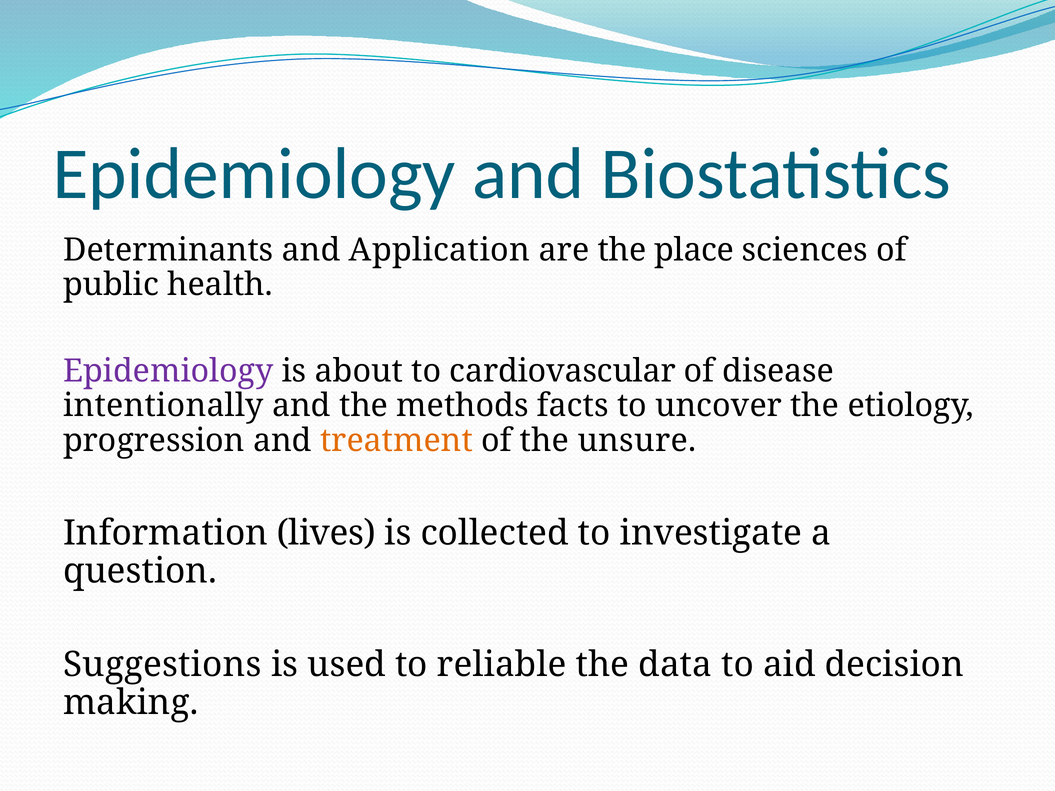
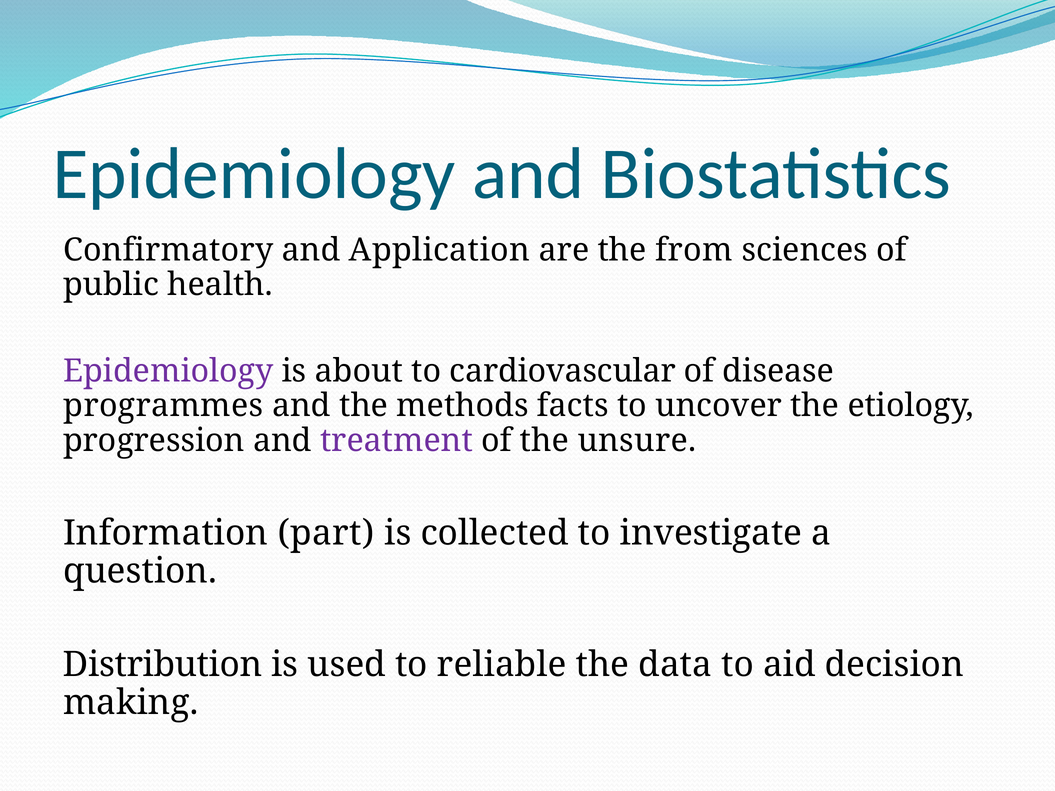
Determinants: Determinants -> Confirmatory (168, 250)
place: place -> from (694, 250)
intentionally: intentionally -> programmes (163, 406)
treatment colour: orange -> purple (396, 441)
lives: lives -> part (326, 533)
Suggestions: Suggestions -> Distribution (163, 665)
